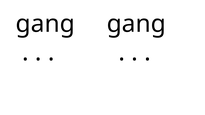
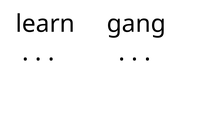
gang: gang -> learn (45, 24)
